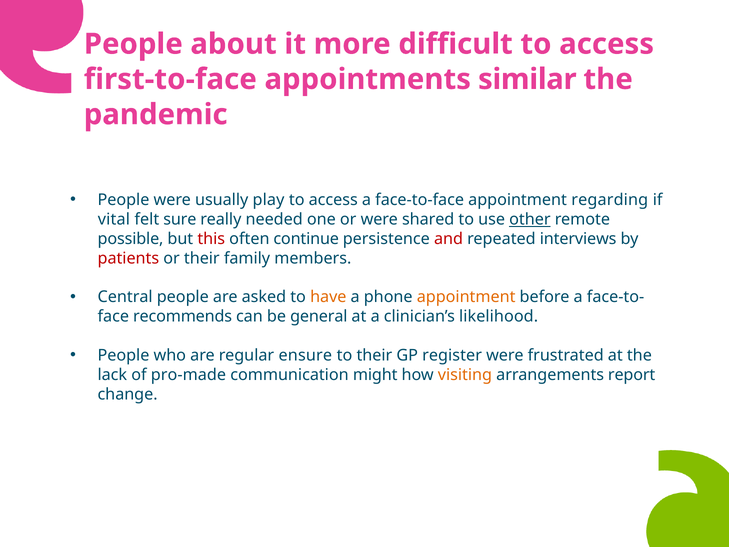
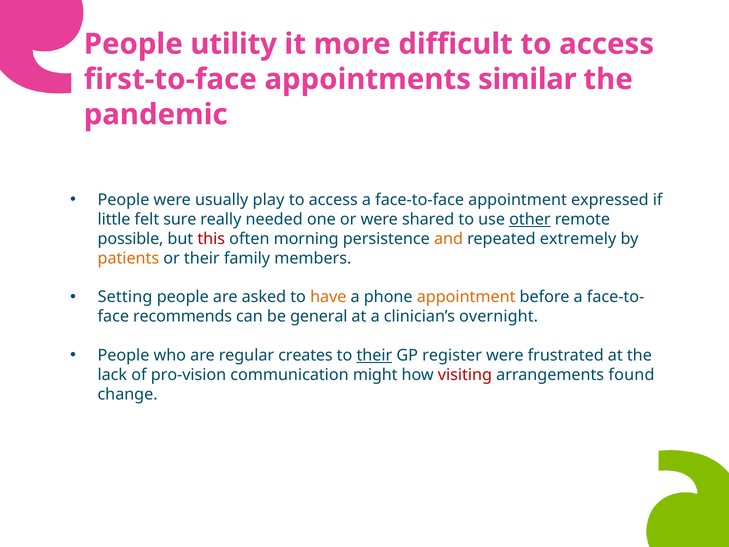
about: about -> utility (234, 44)
regarding: regarding -> expressed (610, 200)
vital: vital -> little (114, 219)
continue: continue -> morning (306, 239)
and colour: red -> orange (449, 239)
interviews: interviews -> extremely (578, 239)
patients colour: red -> orange (128, 258)
Central: Central -> Setting (125, 297)
likelihood: likelihood -> overnight (499, 316)
ensure: ensure -> creates (305, 355)
their underline: none -> present (374, 355)
pro-made: pro-made -> pro-vision (189, 375)
visiting colour: orange -> red (465, 375)
report: report -> found (631, 375)
